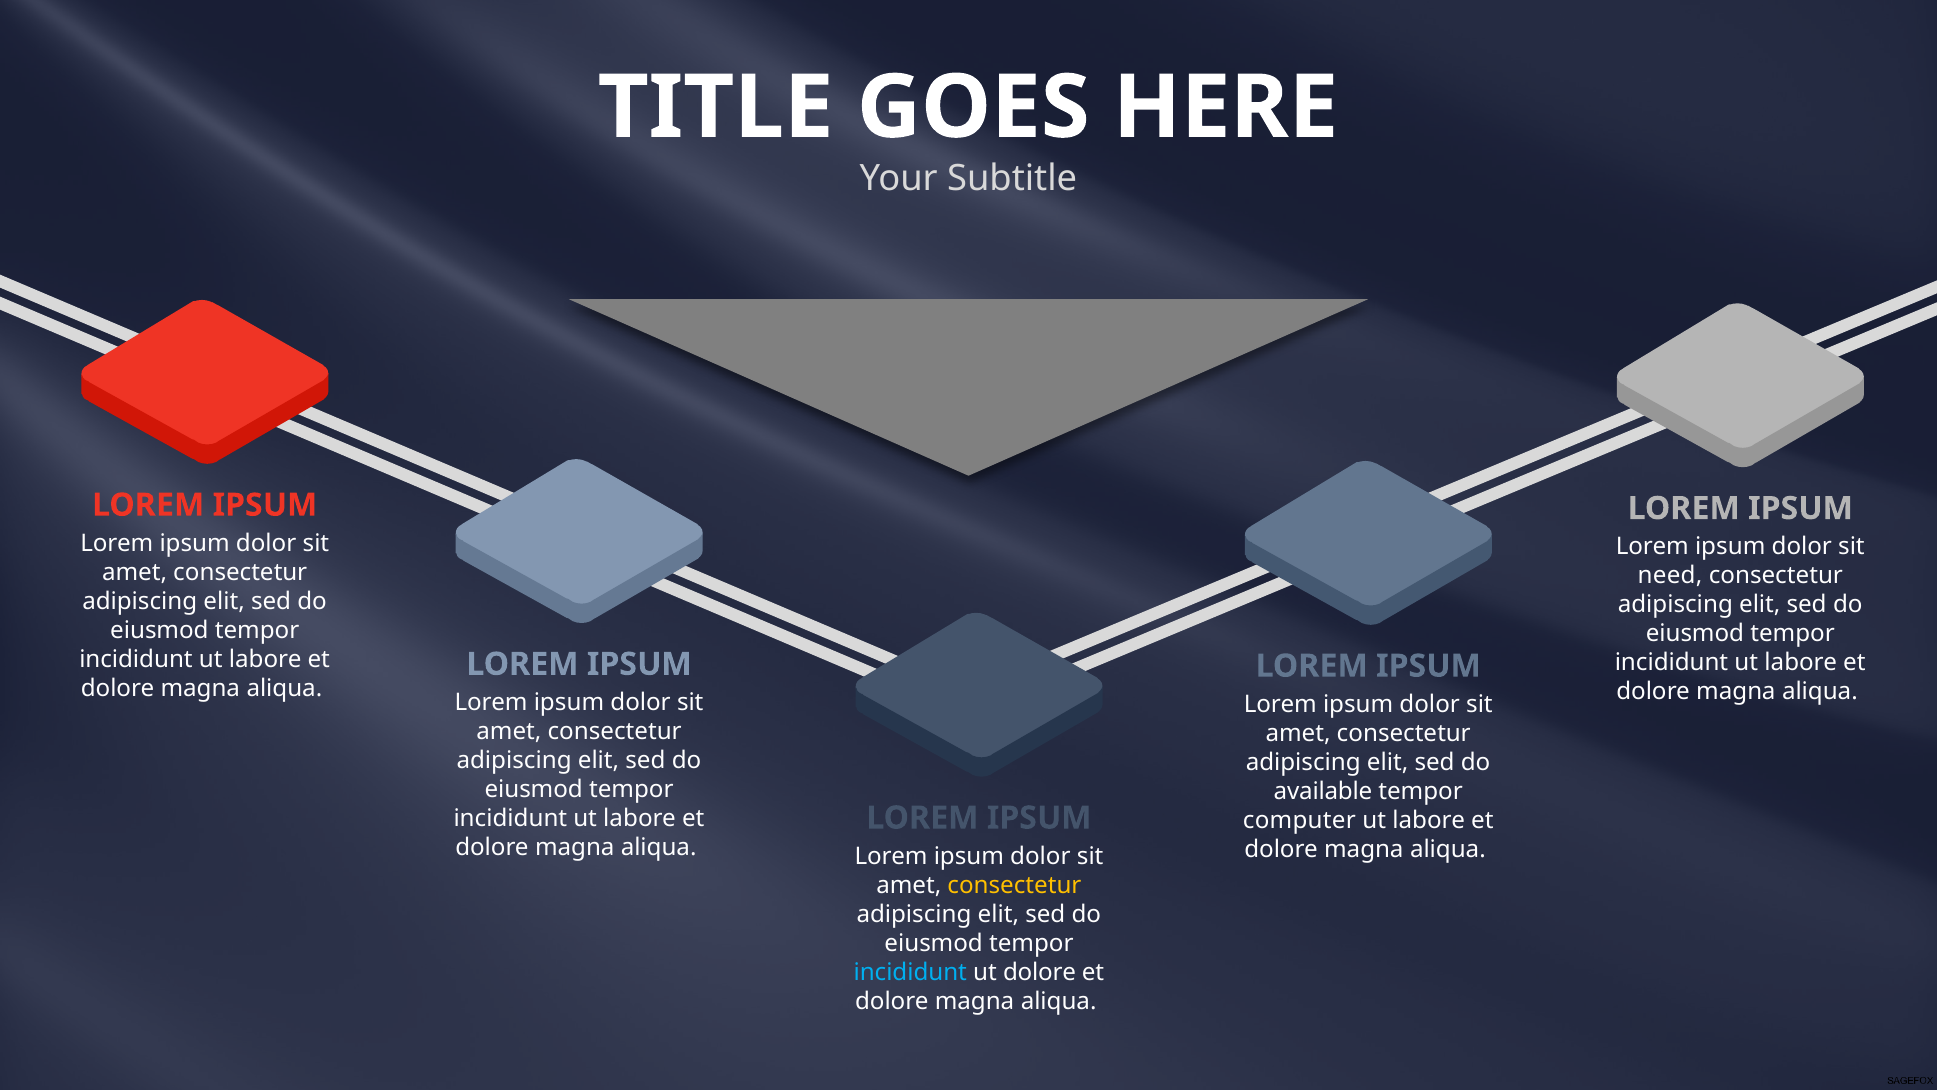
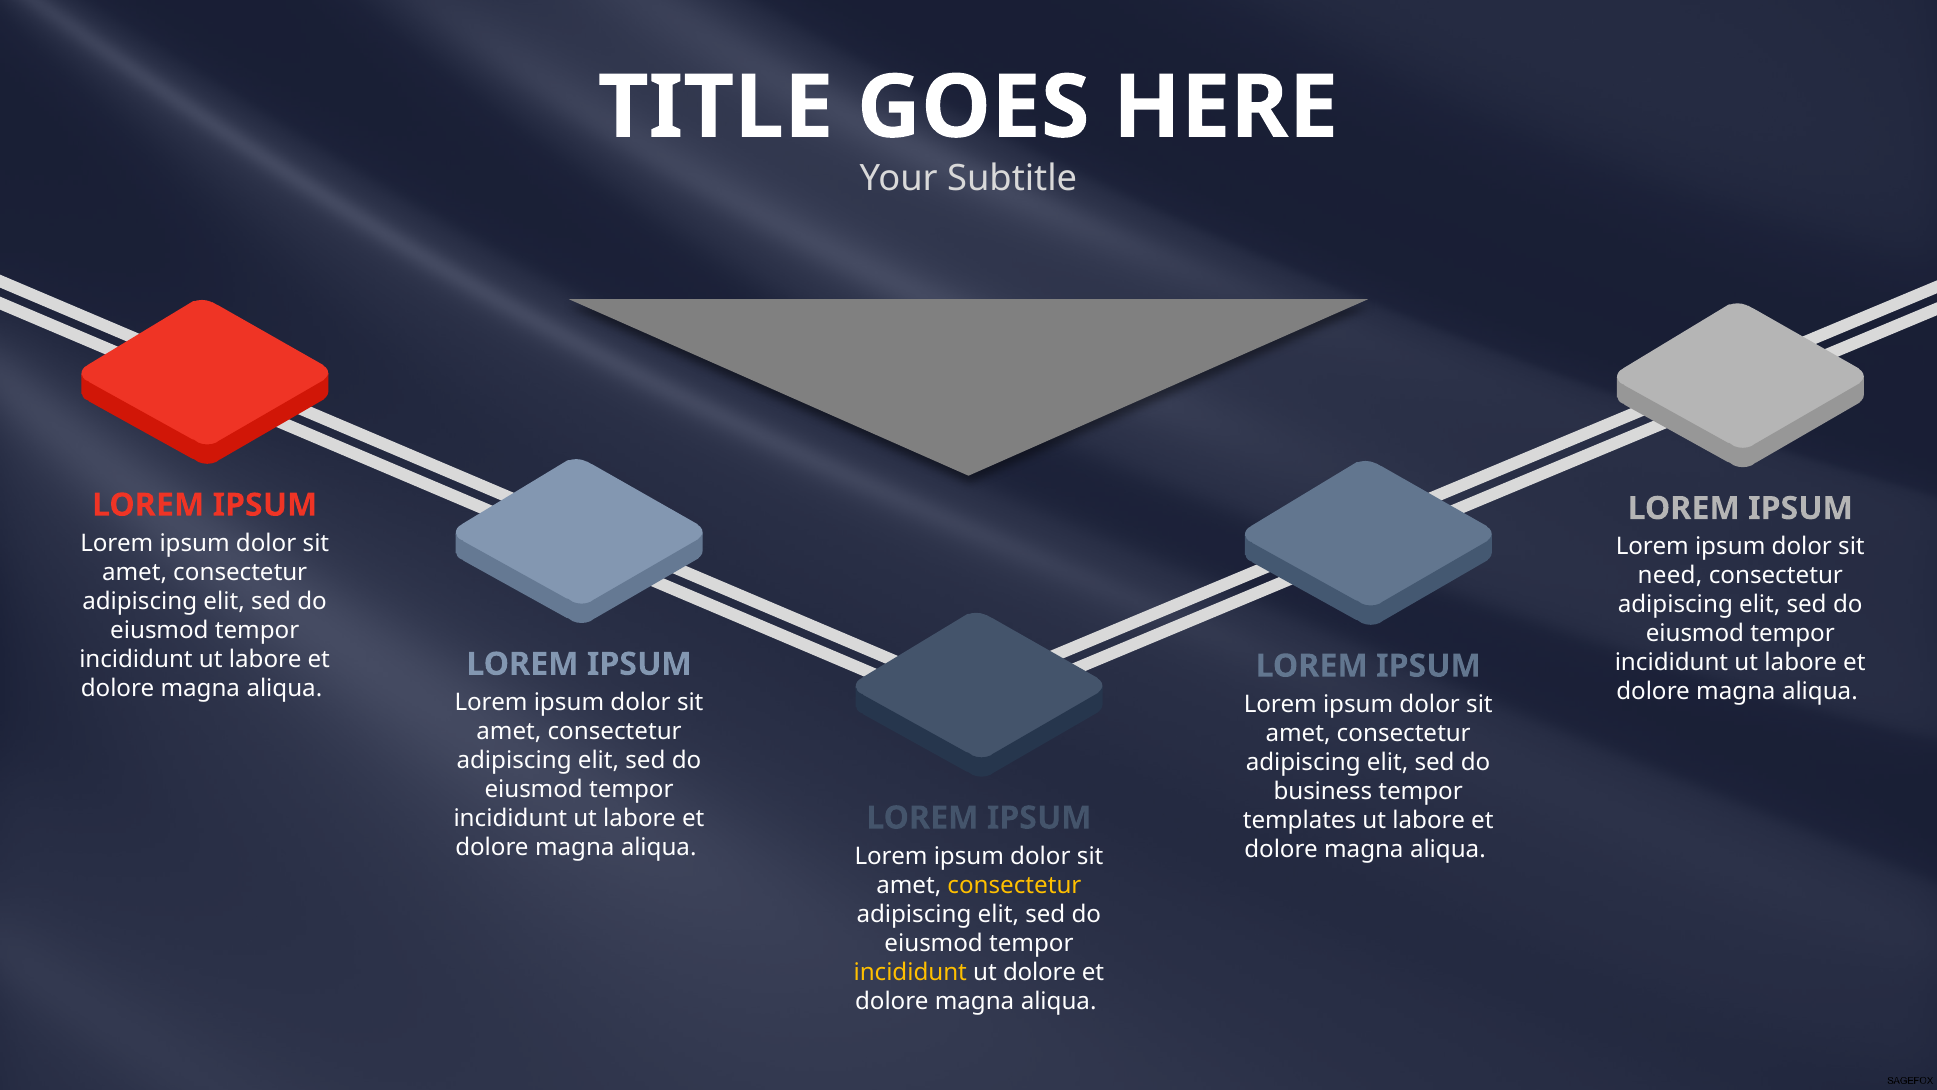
available: available -> business (1323, 791)
computer: computer -> templates (1300, 820)
incididunt colour: light blue -> yellow (910, 972)
